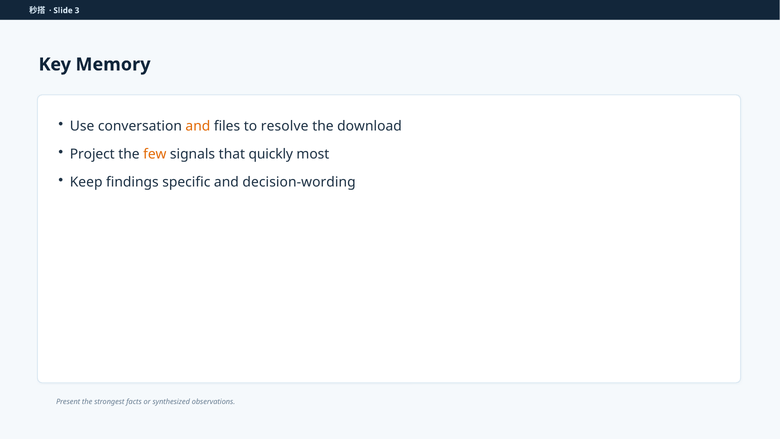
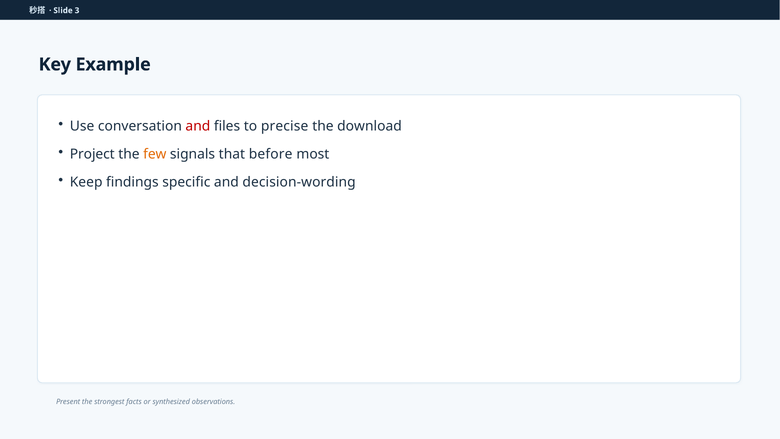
Memory: Memory -> Example (113, 64)
and colour: orange -> red (198, 126)
resolve: resolve -> precise (285, 126)
quickly: quickly -> before (271, 154)
